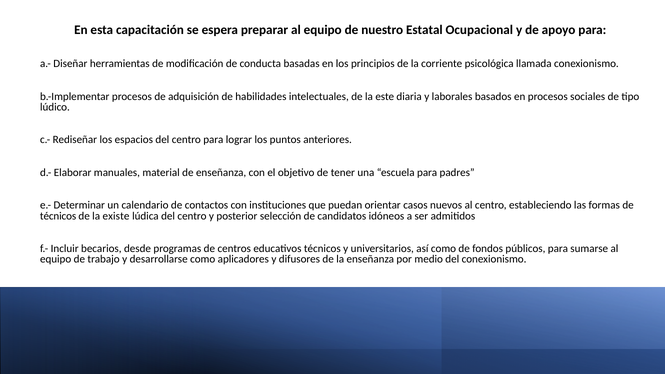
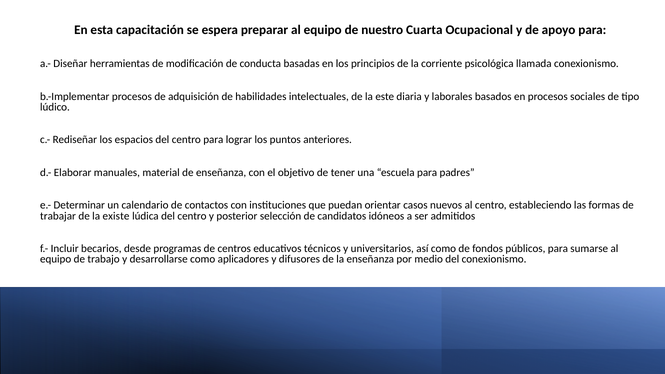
Estatal: Estatal -> Cuarta (424, 30)
técnicos: técnicos -> trabajar (58, 216)
